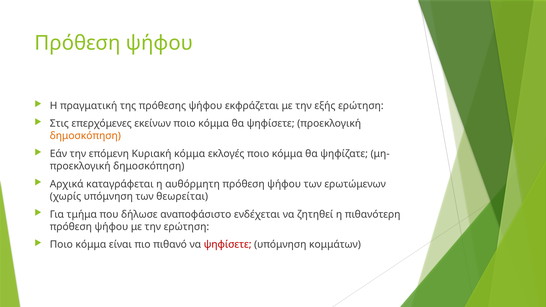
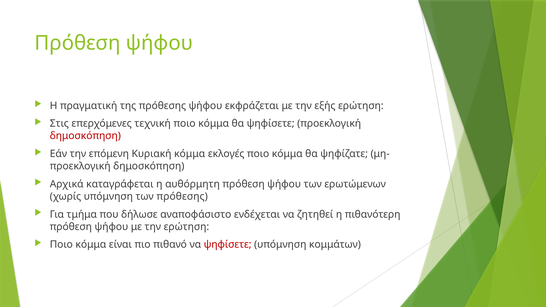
εκείνων: εκείνων -> τεχνική (153, 124)
δημοσκόπηση colour: orange -> red (85, 136)
των θεωρείται: θεωρείται -> πρόθεσης (182, 197)
